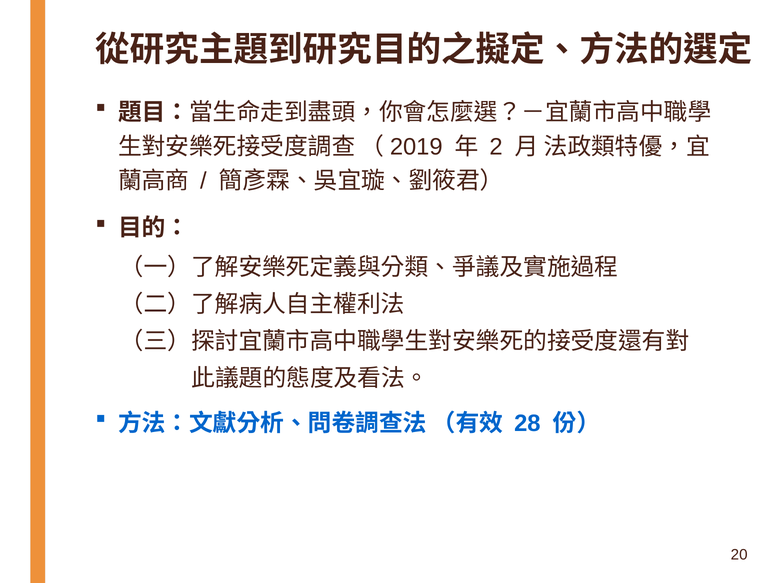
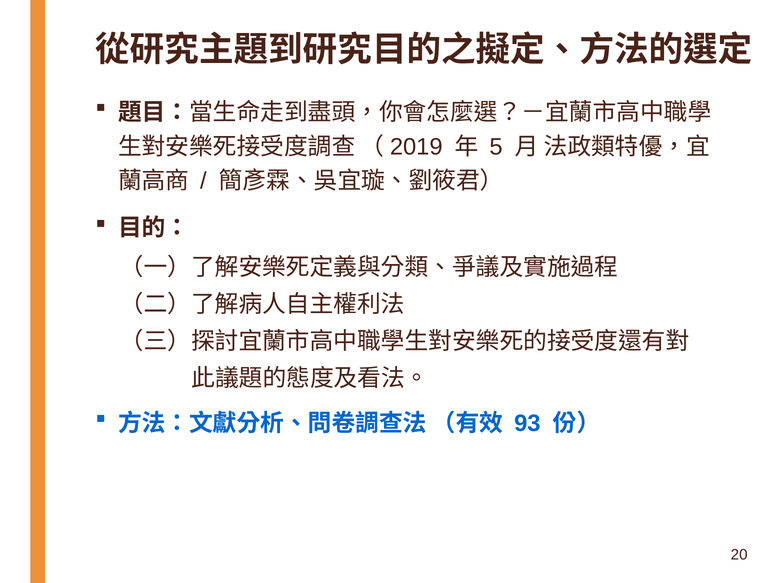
2: 2 -> 5 (496, 147)
28: 28 -> 93 (527, 424)
